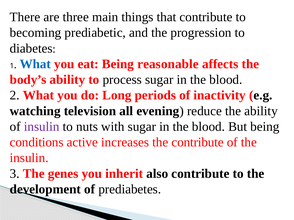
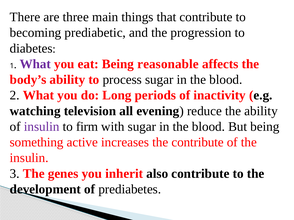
What colour: blue -> purple (35, 64)
nuts: nuts -> firm (87, 127)
conditions: conditions -> something (37, 143)
